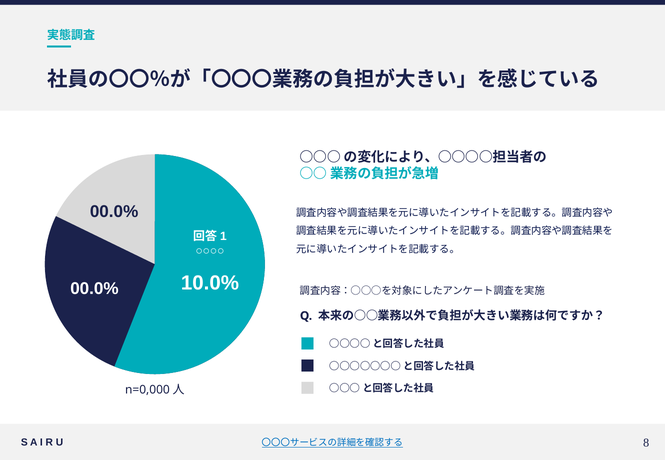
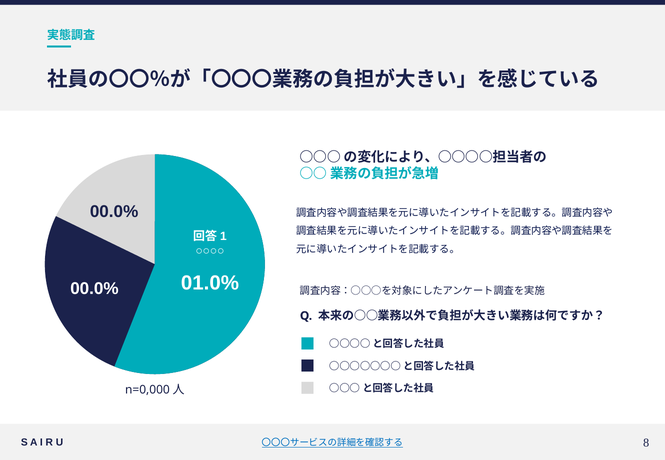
10.0%: 10.0% -> 01.0% (210, 283)
